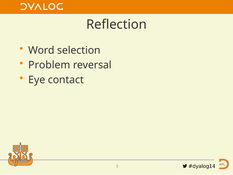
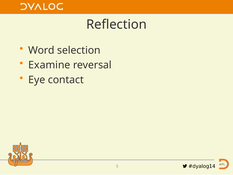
Problem: Problem -> Examine (49, 65)
